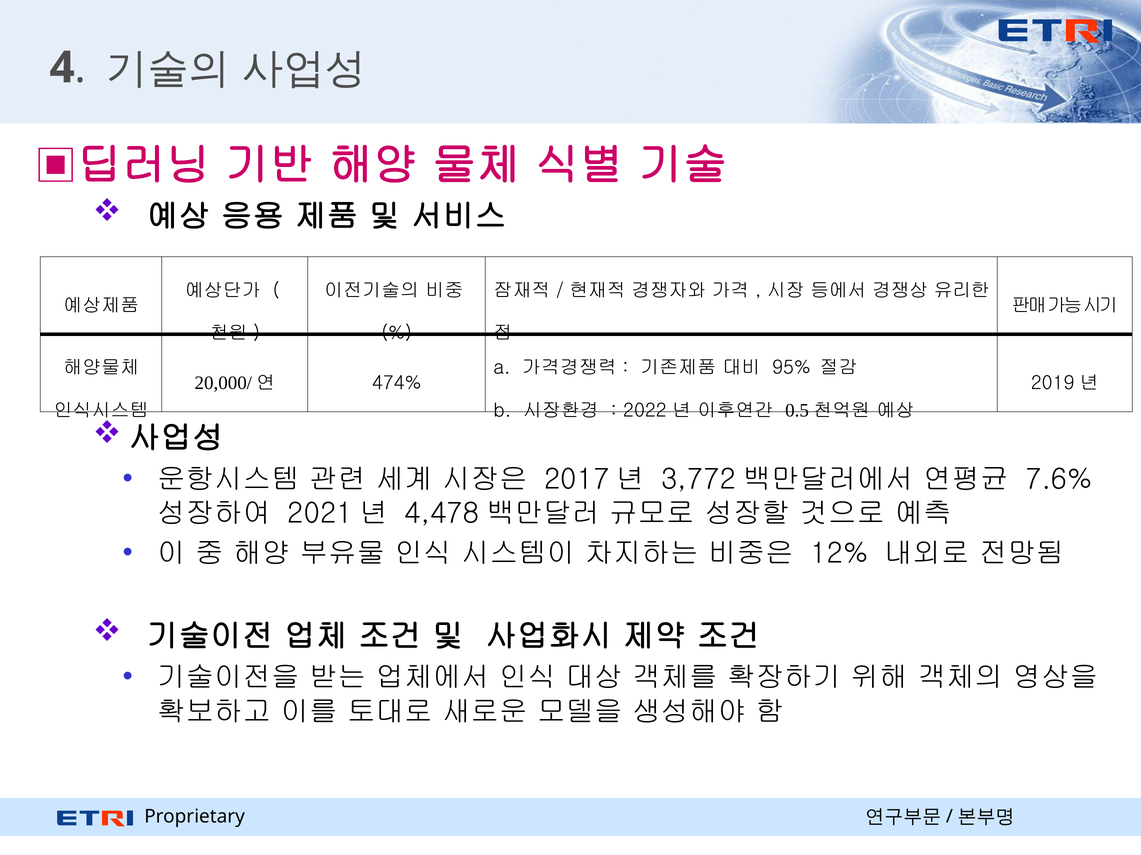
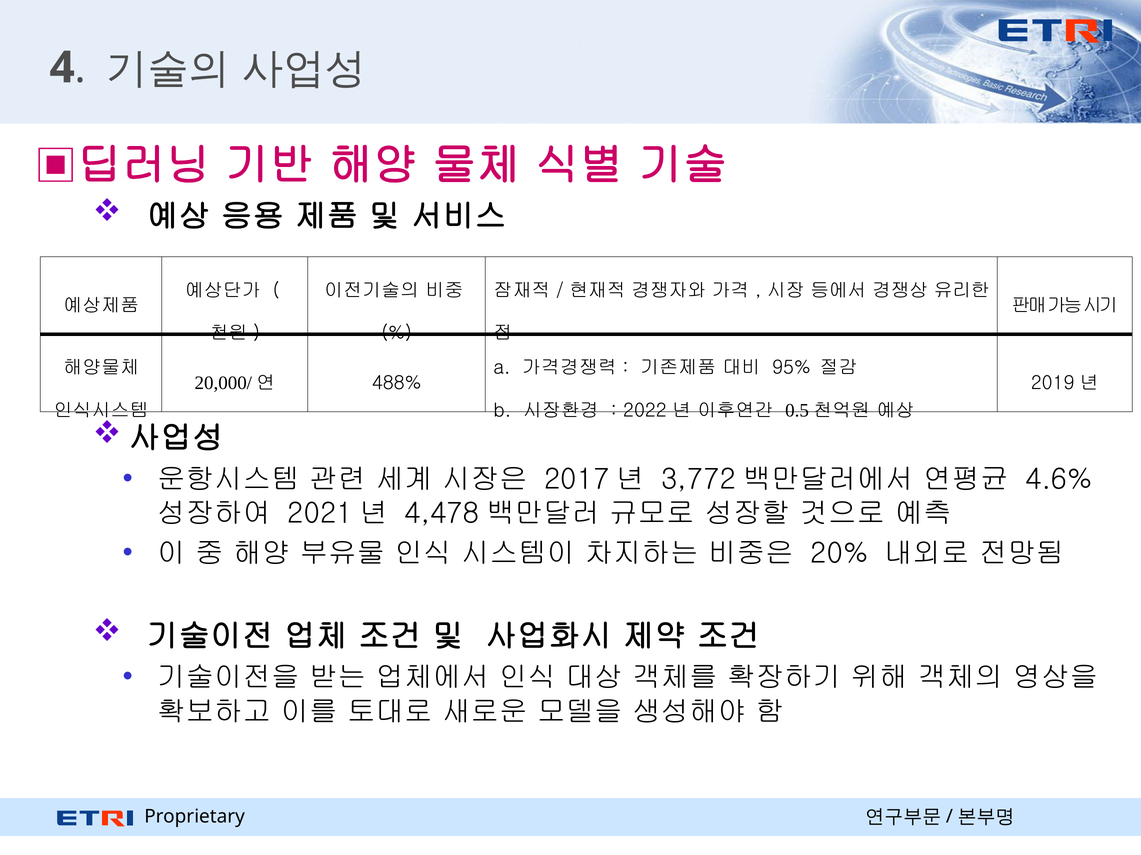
474%: 474% -> 488% (397, 383)
7.6%: 7.6% -> 4.6% (1059, 480)
12%: 12% -> 20% (839, 554)
